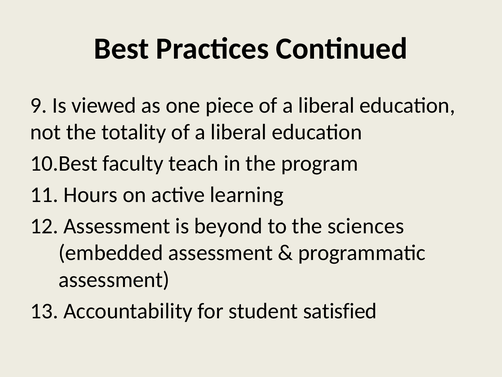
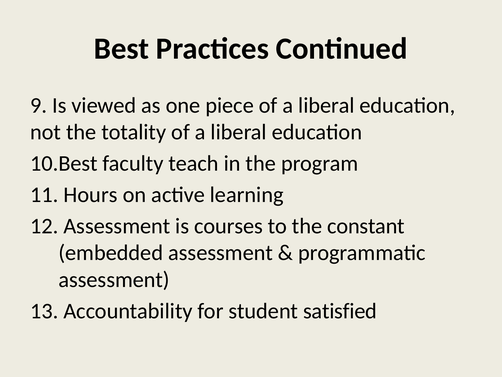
beyond: beyond -> courses (229, 226)
sciences: sciences -> constant (366, 226)
